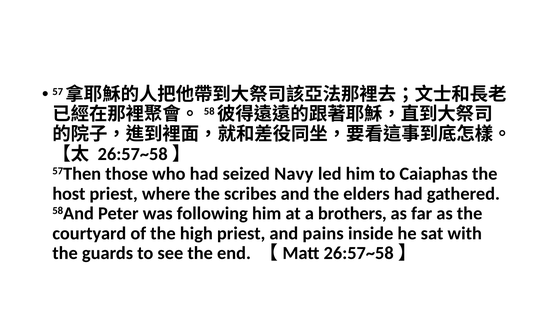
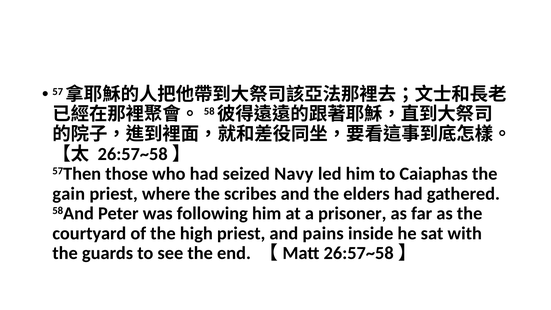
host: host -> gain (69, 194)
brothers: brothers -> prisoner (352, 213)
